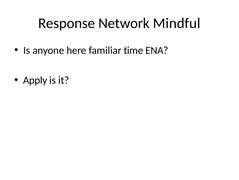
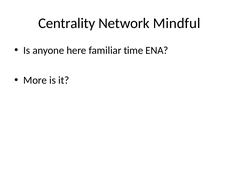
Response: Response -> Centrality (67, 23)
Apply: Apply -> More (35, 80)
